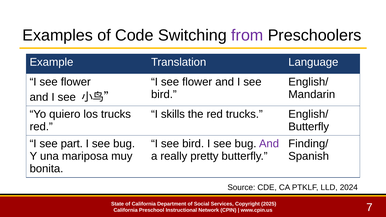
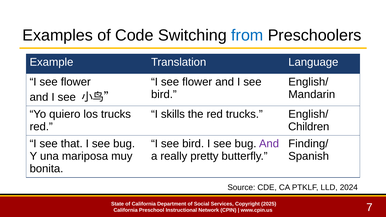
from colour: purple -> blue (247, 35)
Butterfly: Butterfly -> Children (309, 127)
part: part -> that (72, 144)
